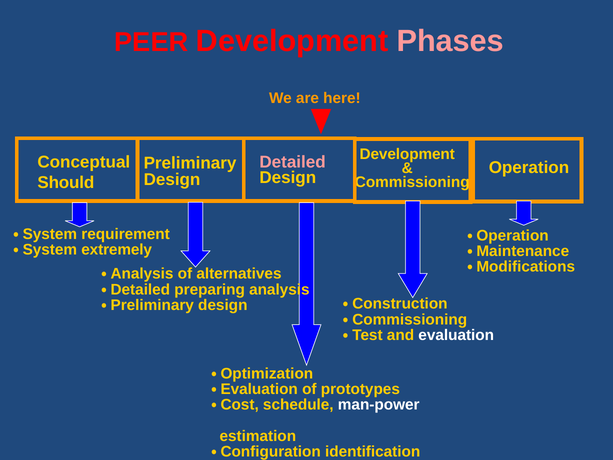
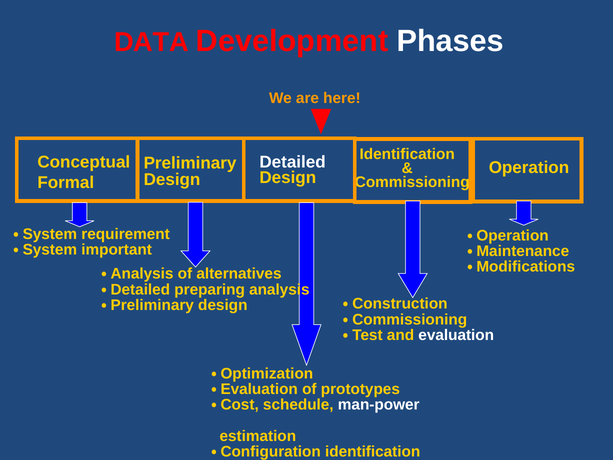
PEER: PEER -> DATA (151, 42)
Phases colour: pink -> white (450, 41)
Development: Development -> Identification (407, 154)
Detailed colour: pink -> white (293, 162)
Should: Should -> Formal (66, 183)
extremely: extremely -> important (117, 250)
